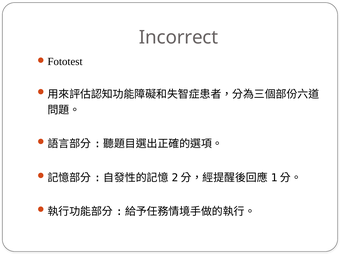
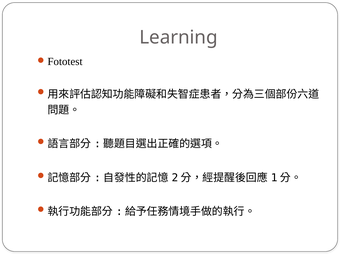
Incorrect: Incorrect -> Learning (179, 38)
